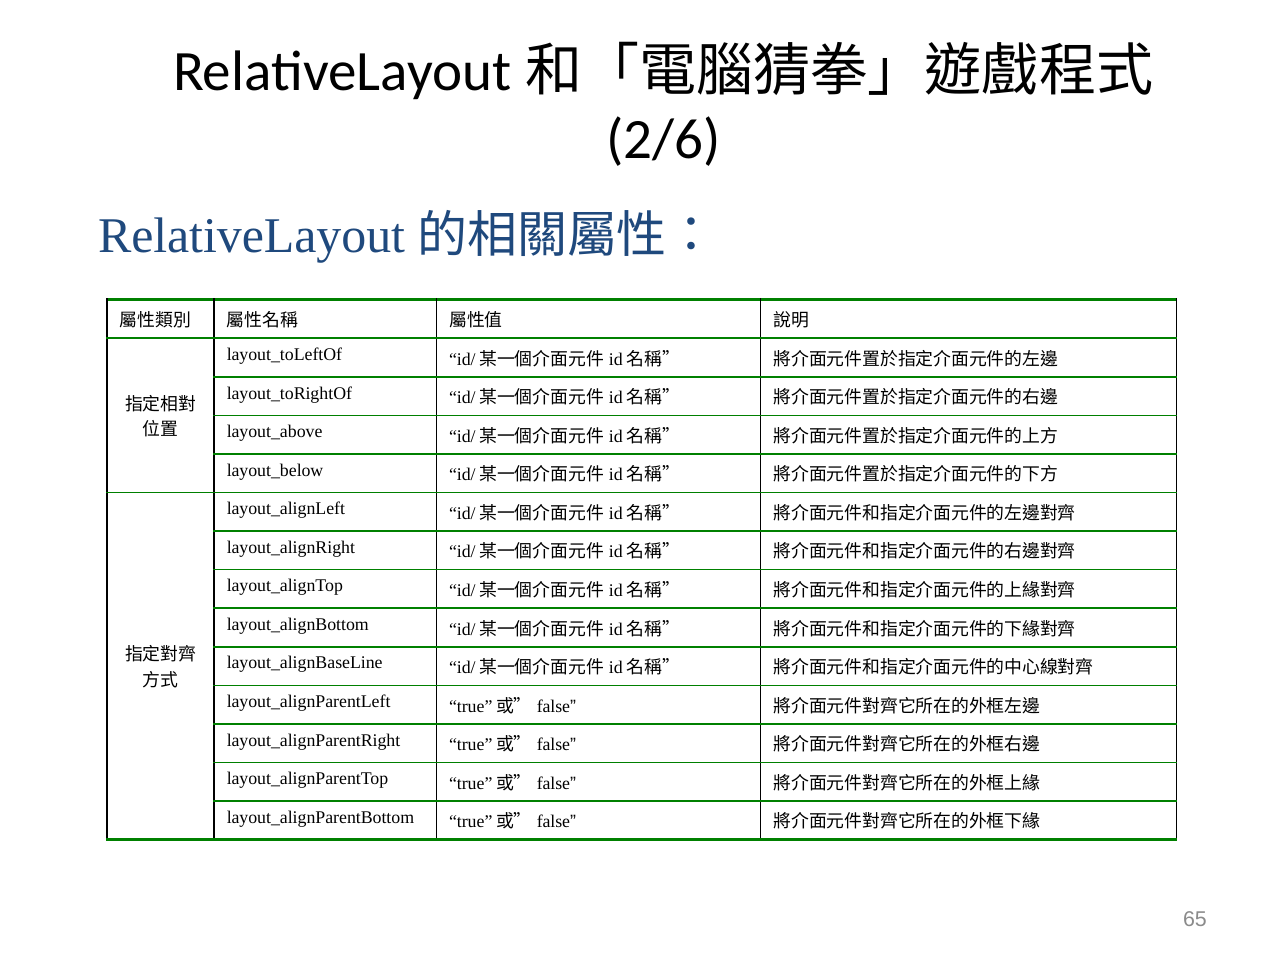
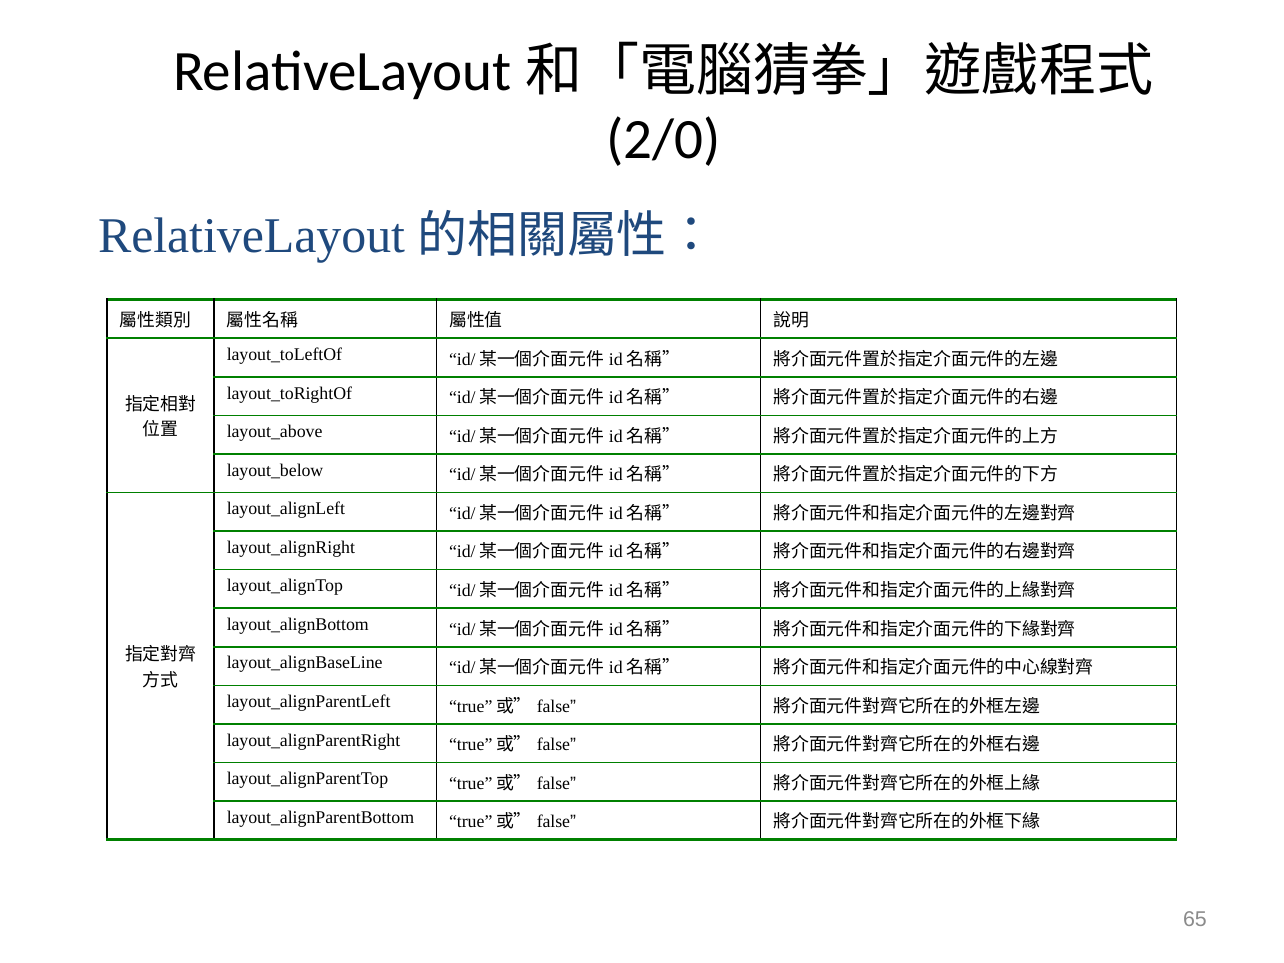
2/6: 2/6 -> 2/0 (663, 140)
